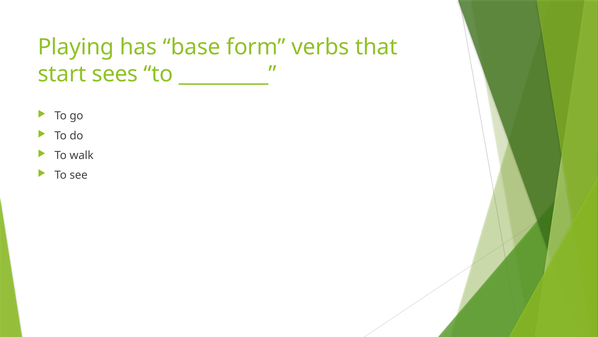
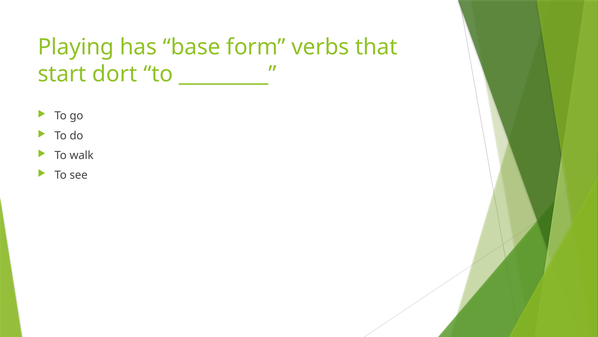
sees: sees -> dort (115, 74)
